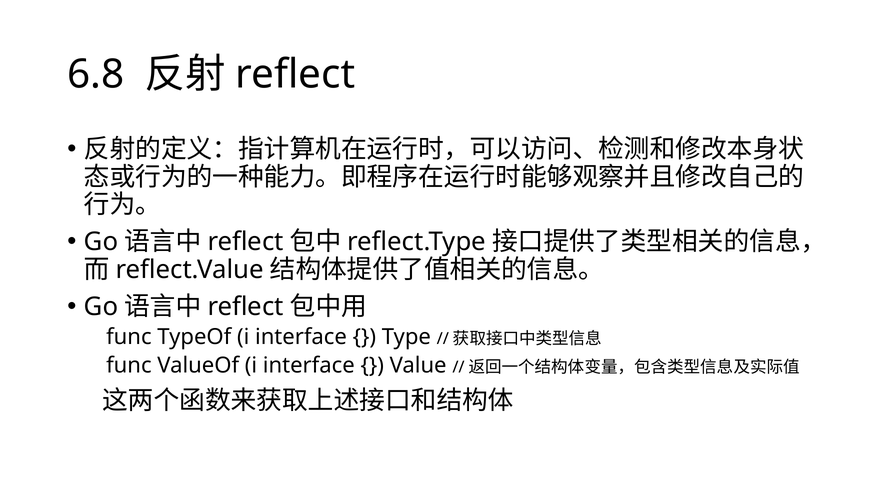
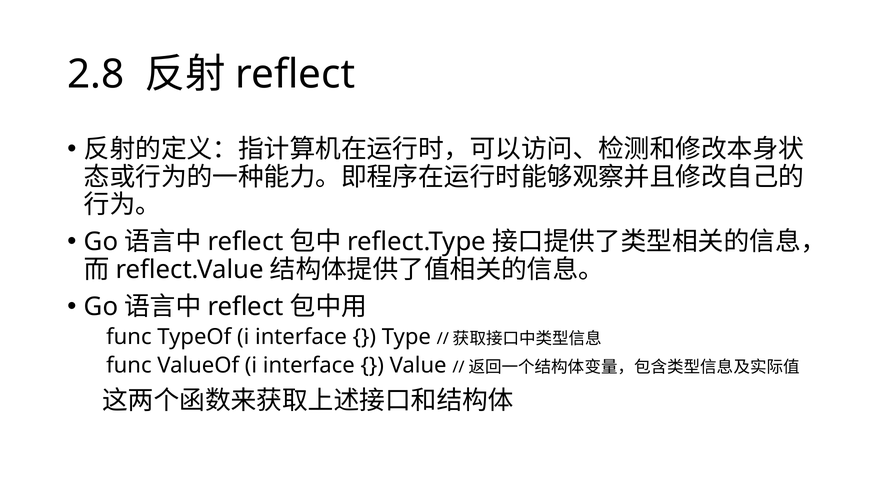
6.8: 6.8 -> 2.8 (96, 74)
